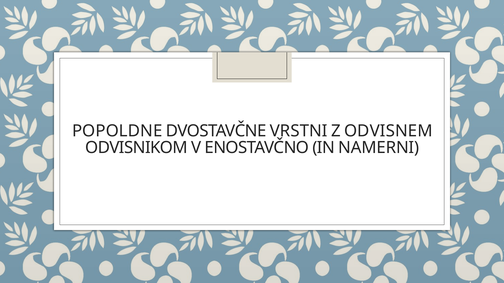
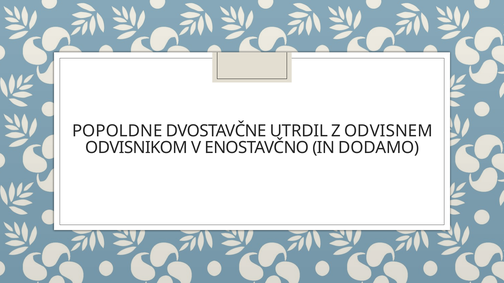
VRSTNI: VRSTNI -> UTRDIL (299, 131)
NAMERNI: NAMERNI -> DODAMO (379, 148)
